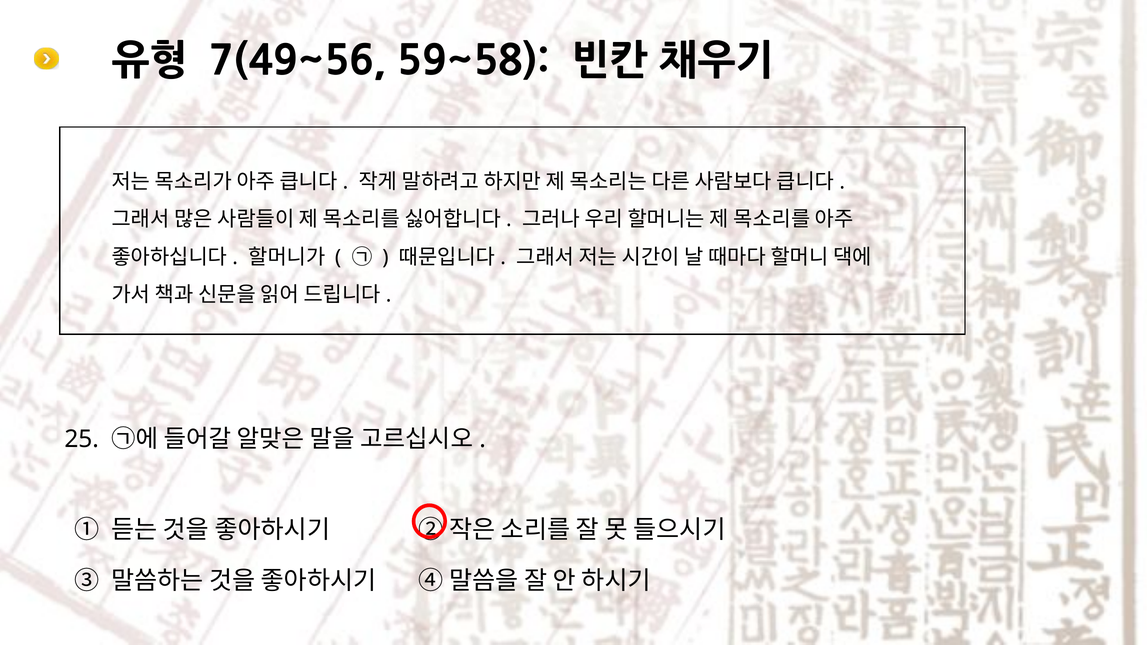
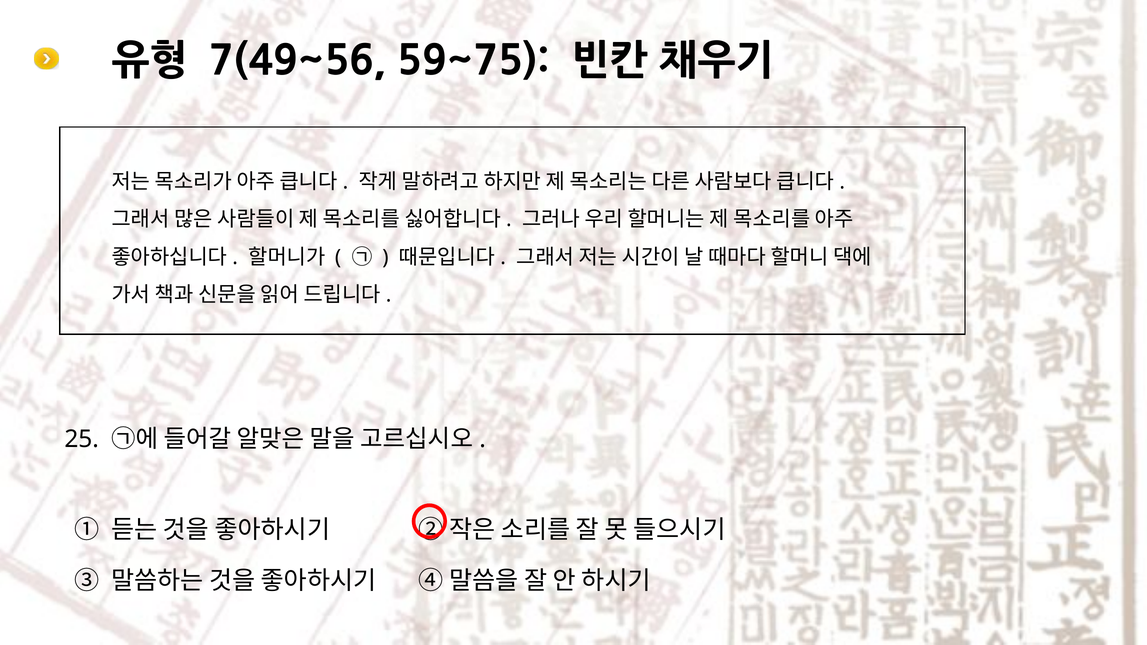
59~58: 59~58 -> 59~75 (474, 61)
